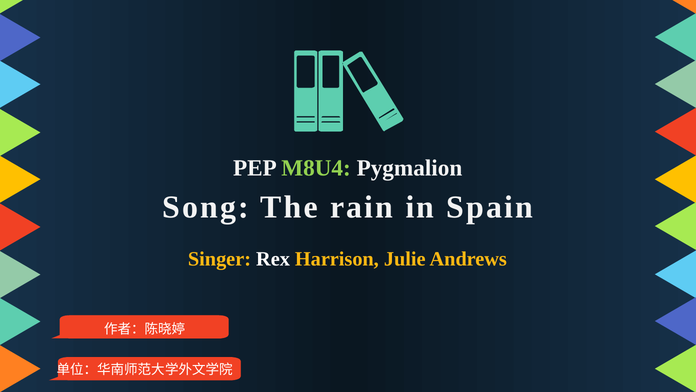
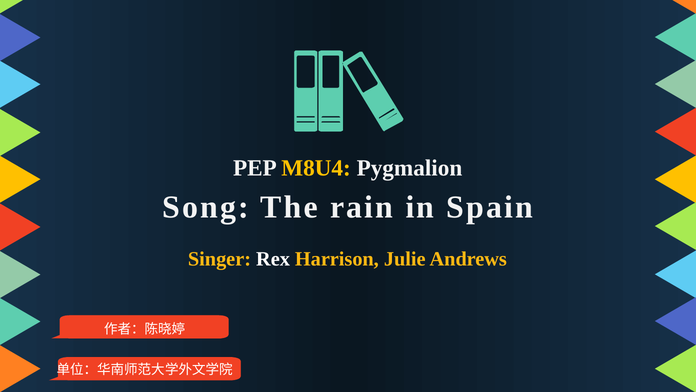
M8U4 colour: light green -> yellow (316, 168)
